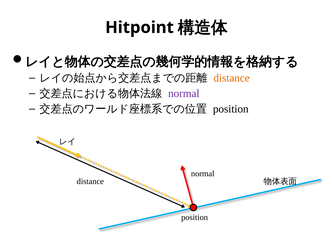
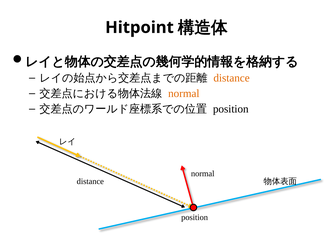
normal colour: purple -> orange (184, 94)
